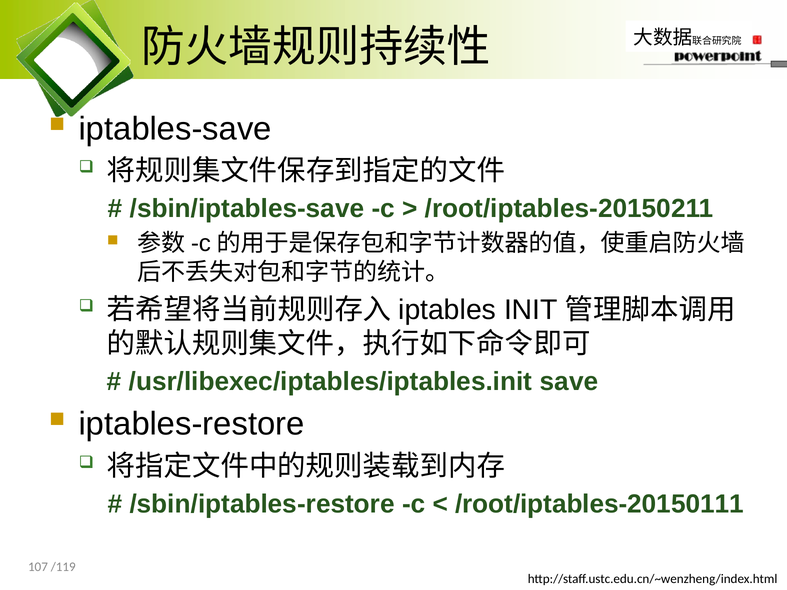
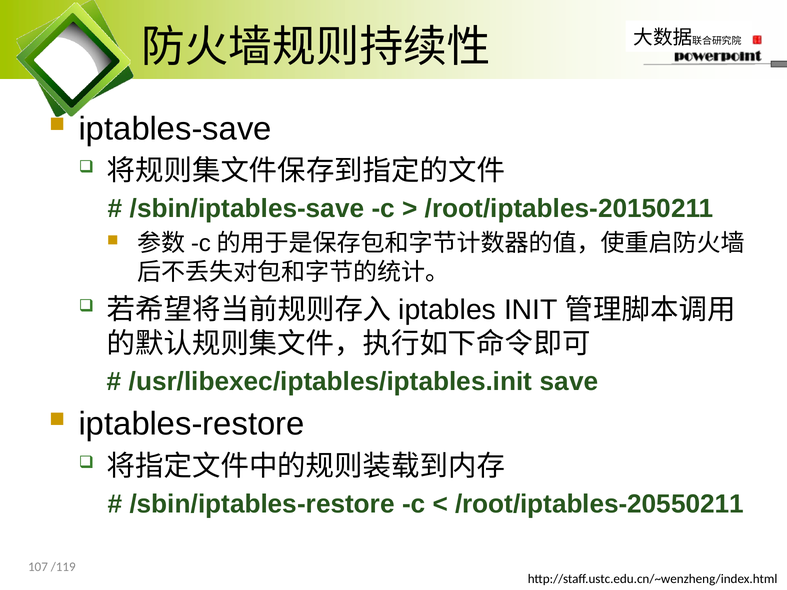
/root/iptables-20150111: /root/iptables-20150111 -> /root/iptables-20550211 (599, 504)
